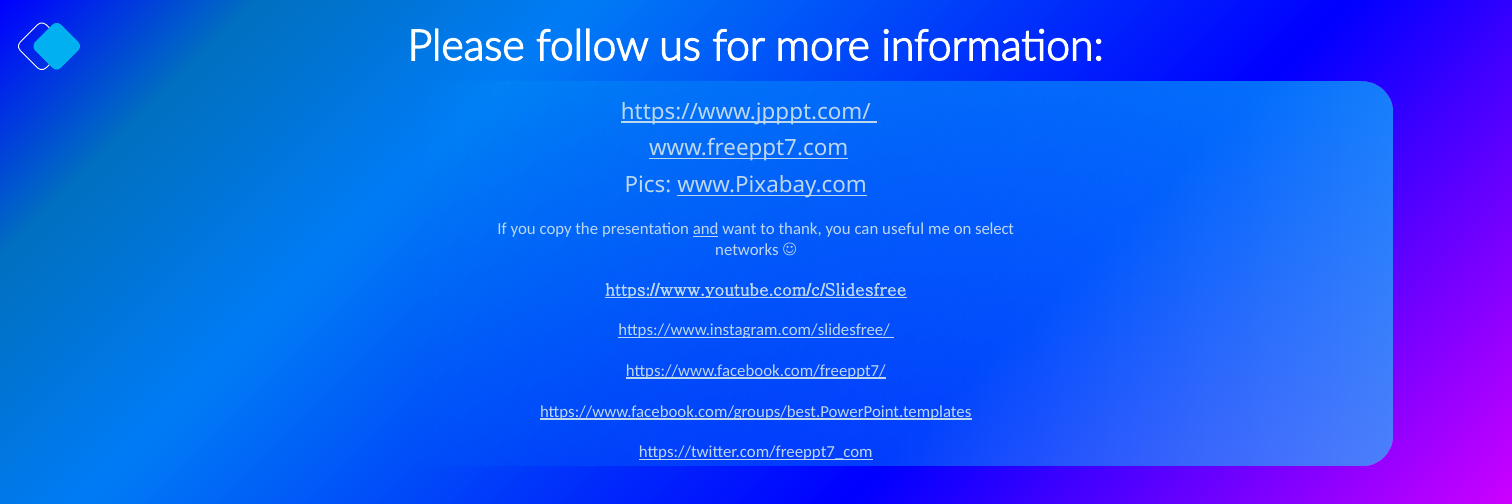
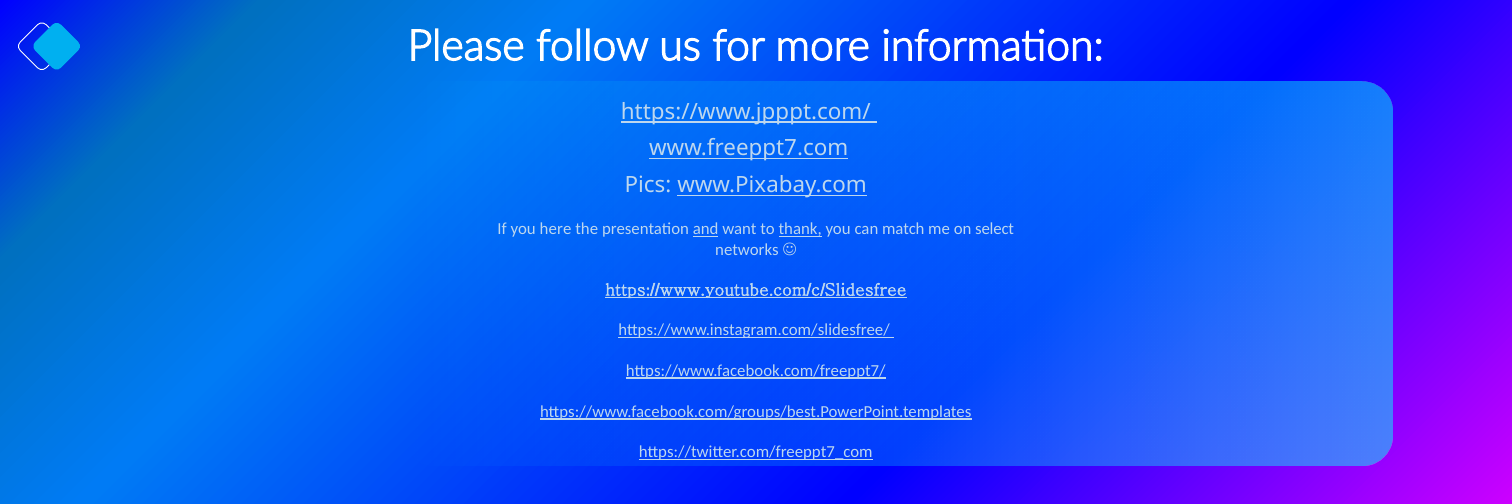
copy: copy -> here (555, 229)
thank underline: none -> present (800, 229)
useful: useful -> match (903, 229)
